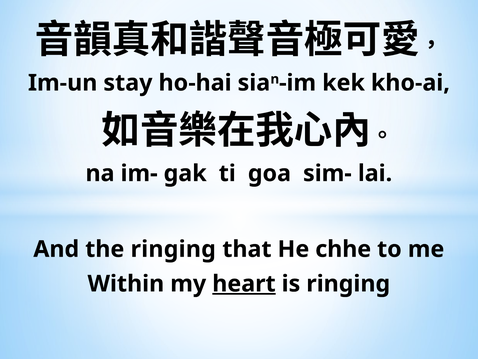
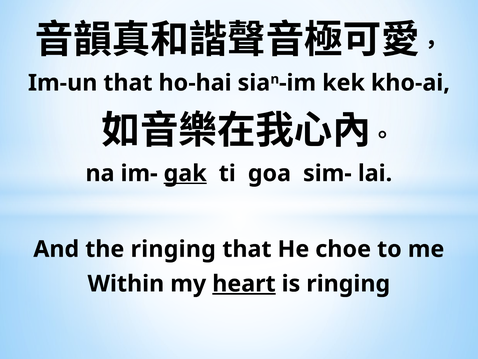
Im-un stay: stay -> that (128, 83)
gak underline: none -> present (185, 173)
chhe: chhe -> choe (343, 249)
